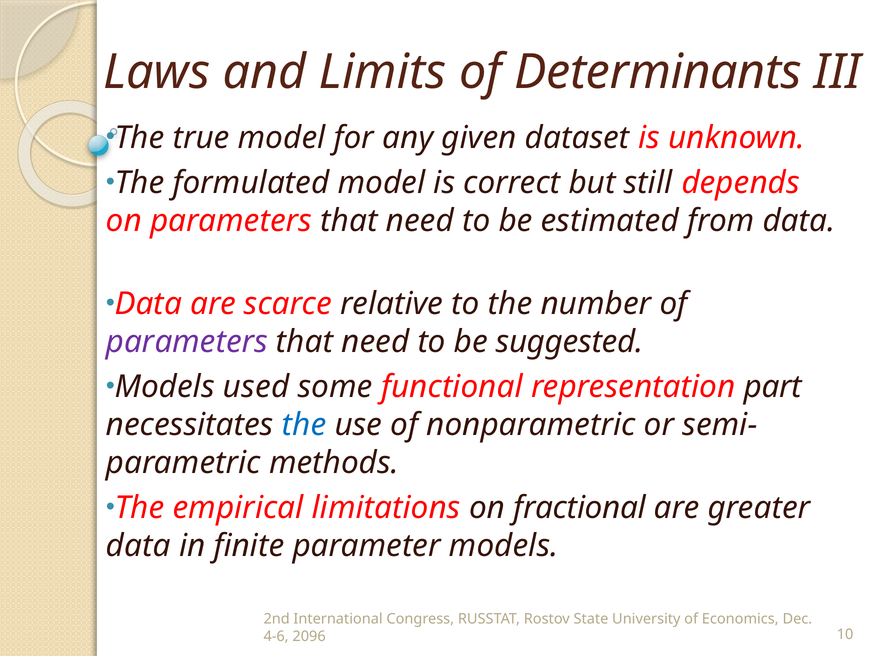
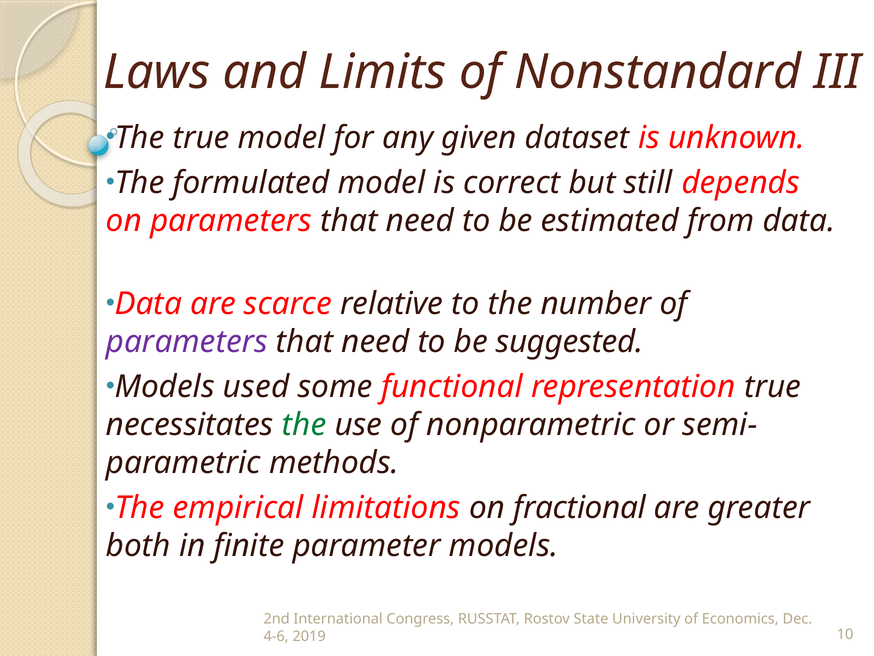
Determinants: Determinants -> Nonstandard (658, 72)
representation part: part -> true (773, 387)
the colour: blue -> green (304, 425)
data: data -> both (138, 545)
2096: 2096 -> 2019 (309, 636)
